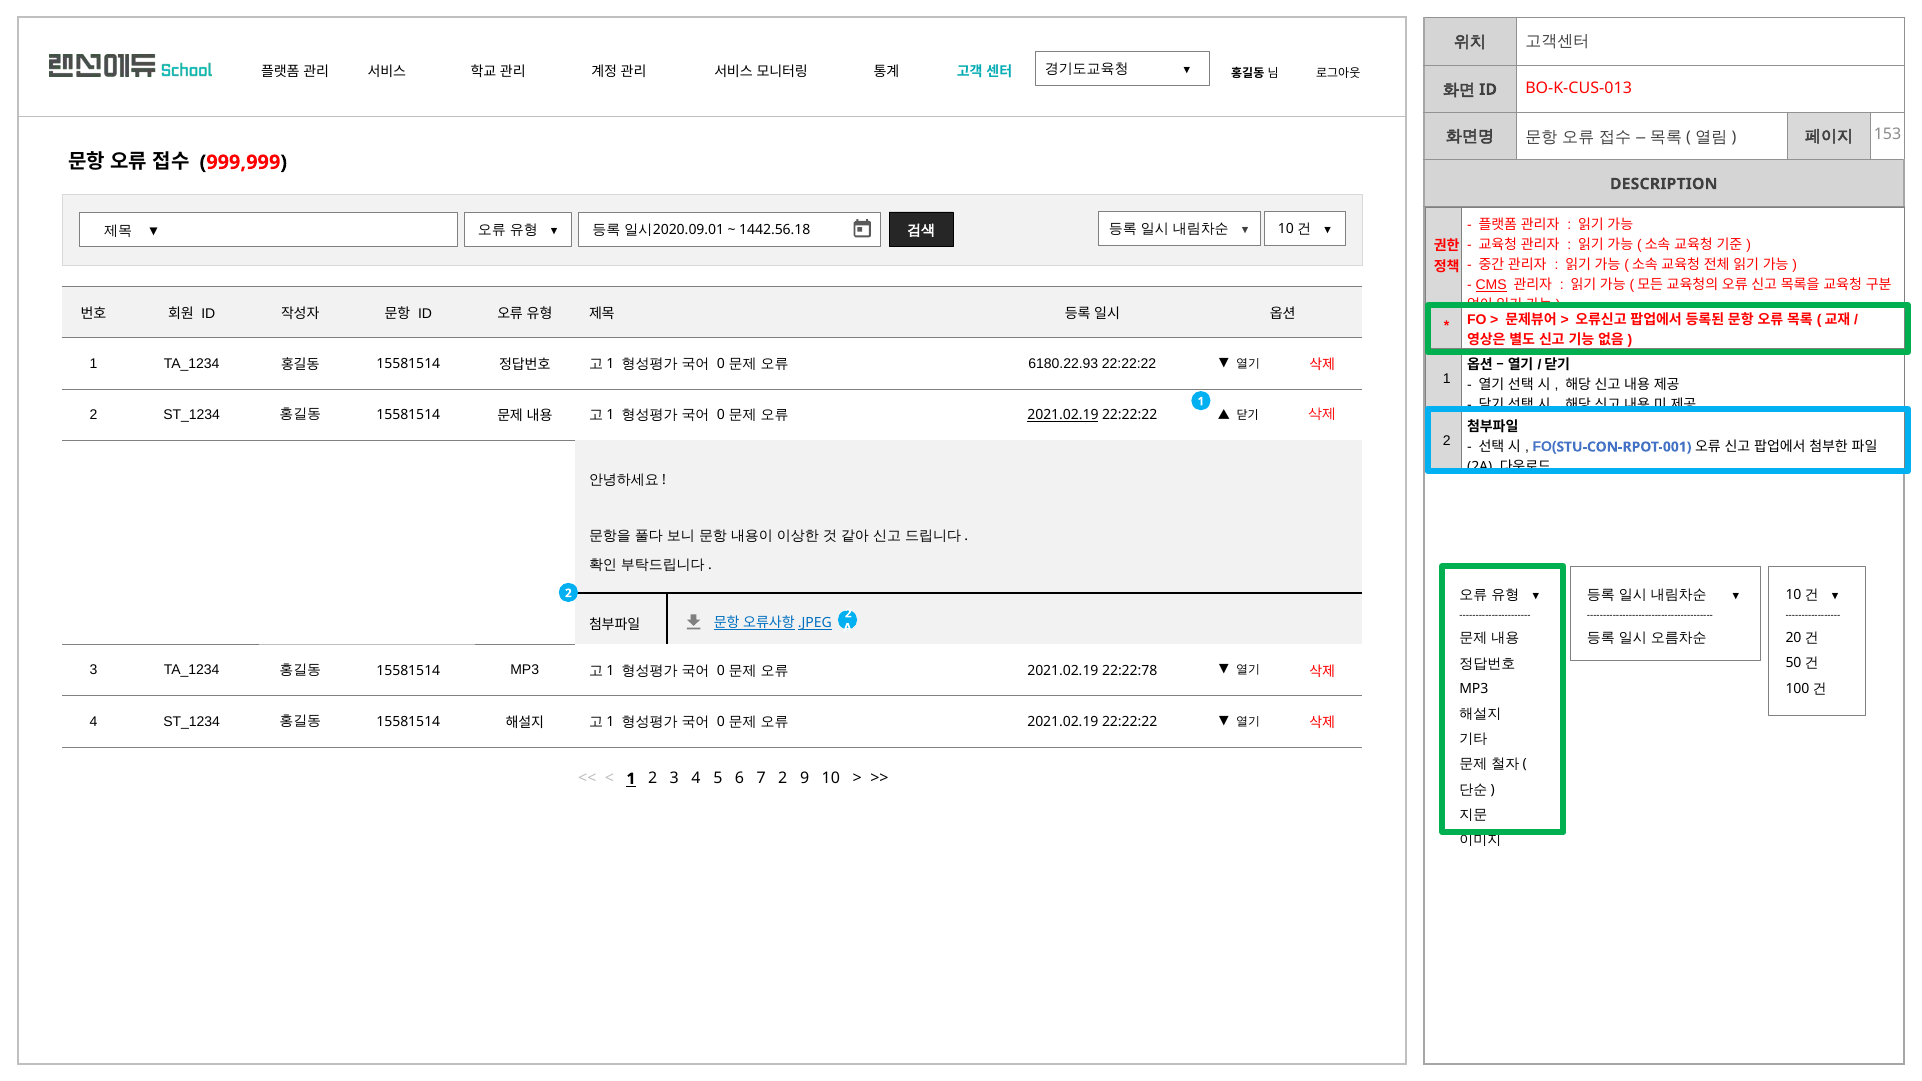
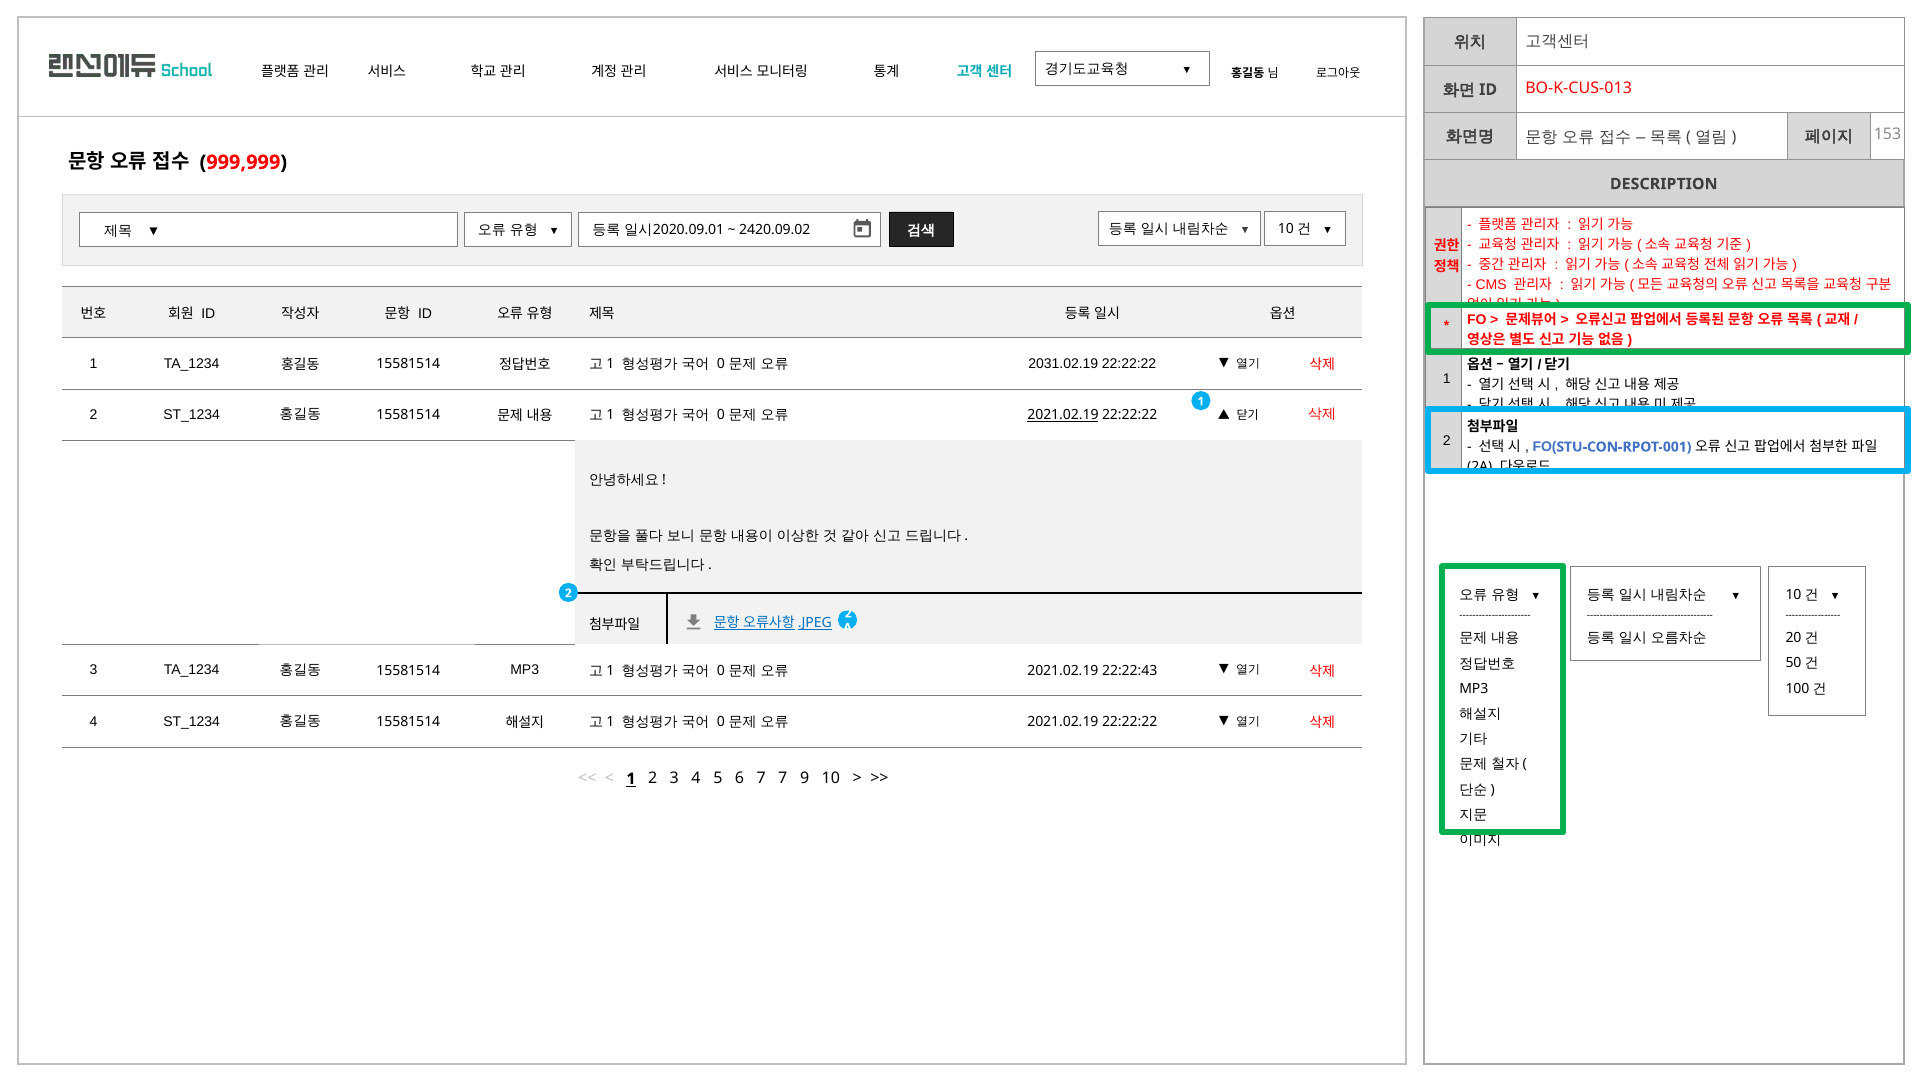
1442.56.18: 1442.56.18 -> 2420.09.02 (775, 230)
CMS underline: present -> none (1491, 285)
6180.22.93: 6180.22.93 -> 2031.02.19 (1063, 363)
22:22:78: 22:22:78 -> 22:22:43 (1130, 671)
7 2: 2 -> 7 (783, 779)
